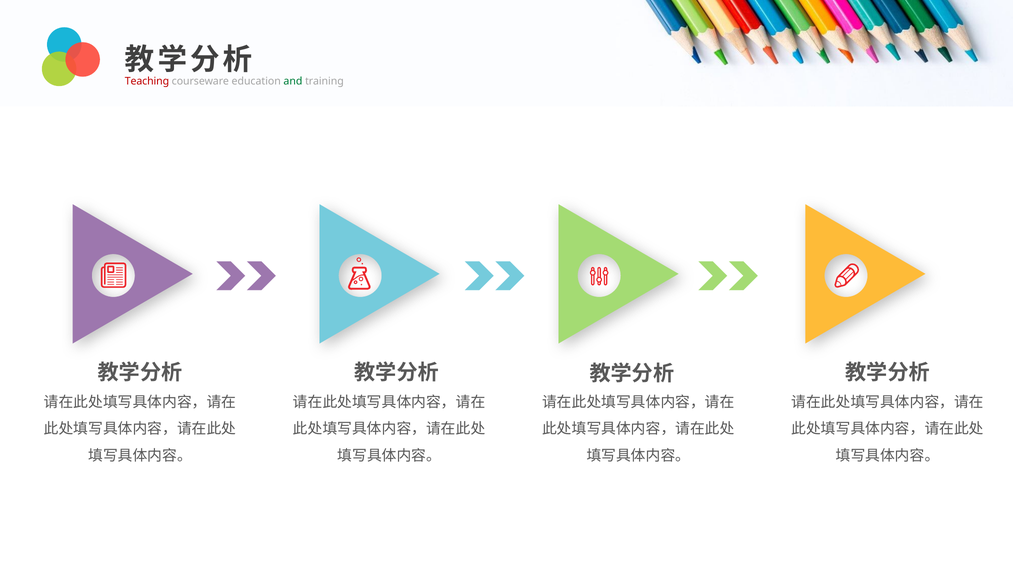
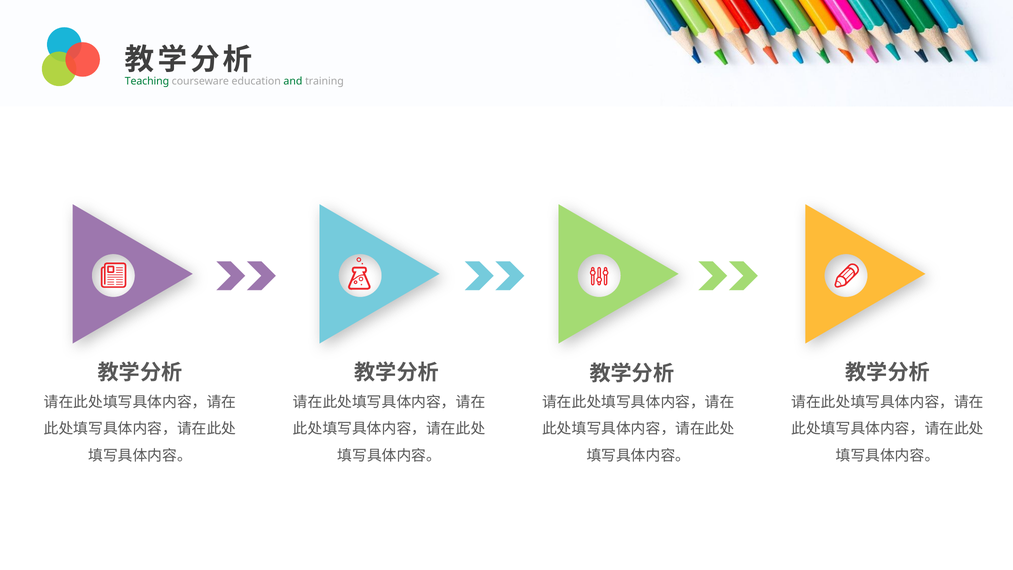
Teaching colour: red -> green (147, 81)
